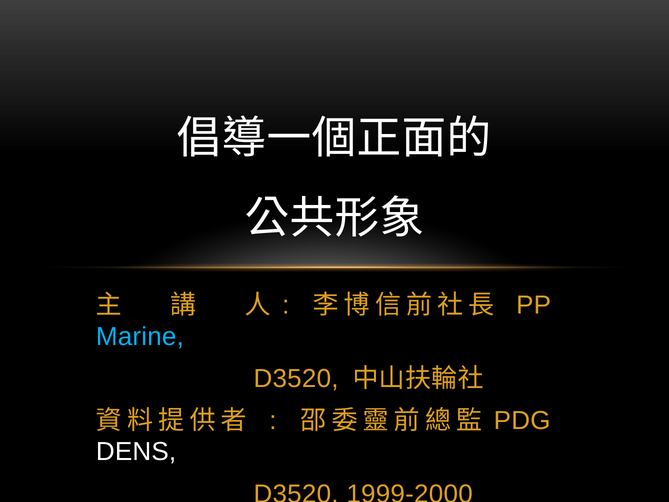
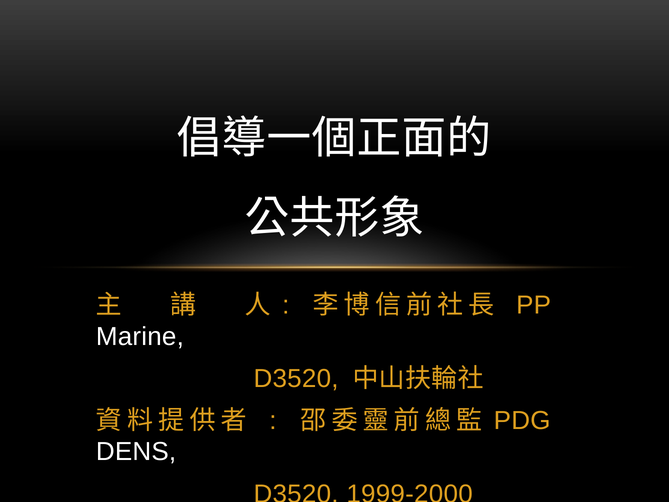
Marine colour: light blue -> white (140, 336)
